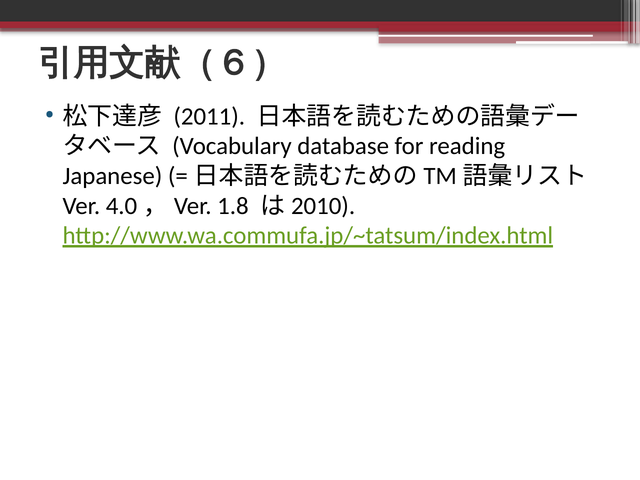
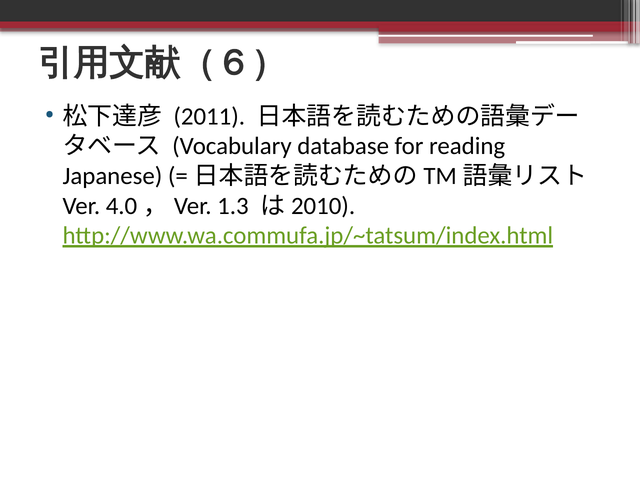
1.8: 1.8 -> 1.3 (233, 206)
